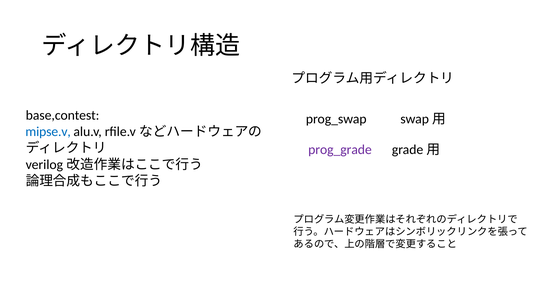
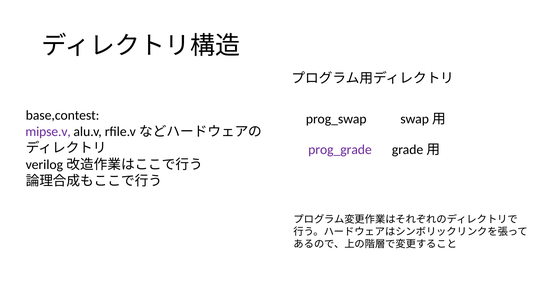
mipse.v colour: blue -> purple (48, 132)
